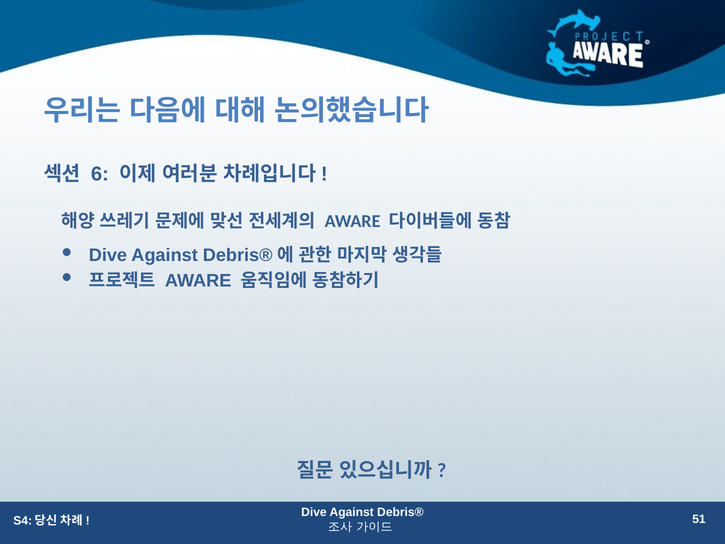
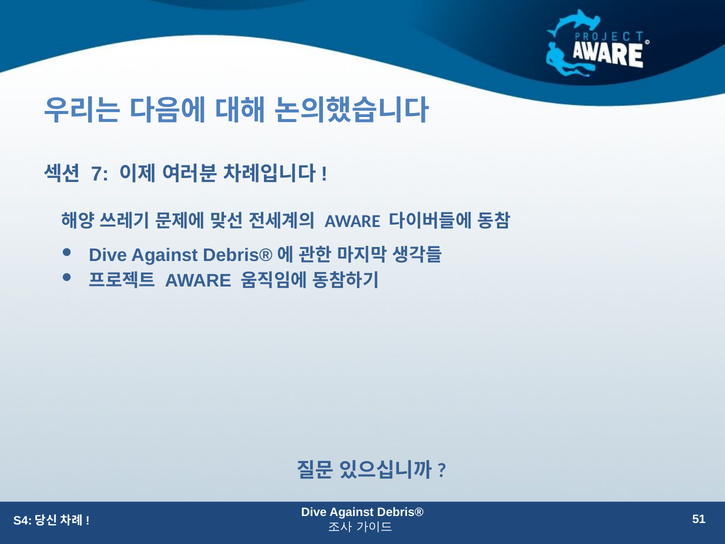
6: 6 -> 7 (100, 174)
